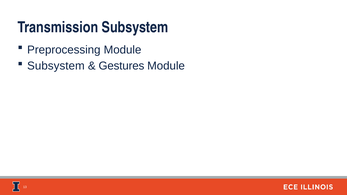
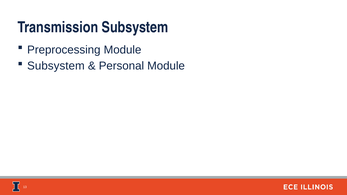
Gestures: Gestures -> Personal (121, 66)
